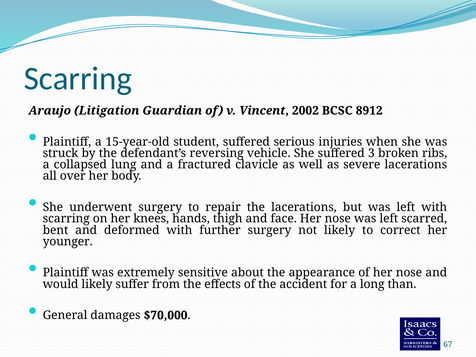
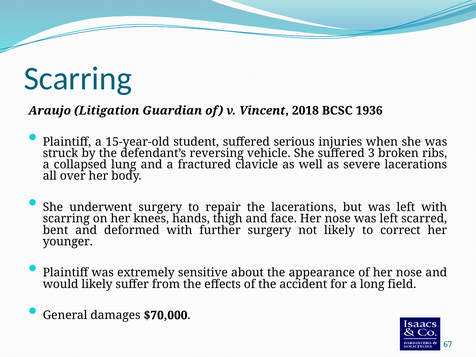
2002: 2002 -> 2018 (305, 111)
8912: 8912 -> 1936 (369, 111)
than: than -> field (402, 284)
